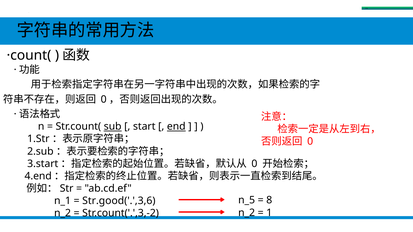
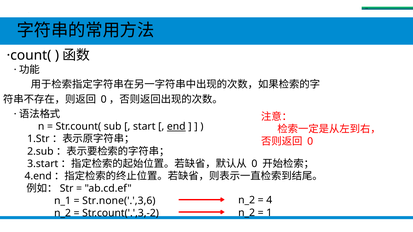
sub underline: present -> none (113, 127)
n_5: n_5 -> n_2 (247, 201)
8: 8 -> 4 (269, 201)
Str.good('.',3,6: Str.good('.',3,6 -> Str.none('.',3,6 (119, 201)
